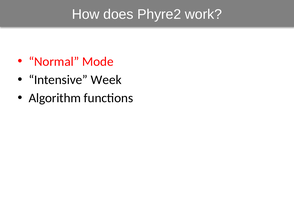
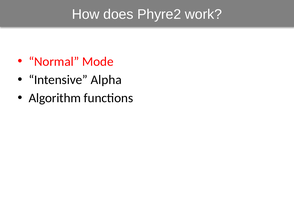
Week: Week -> Alpha (106, 80)
